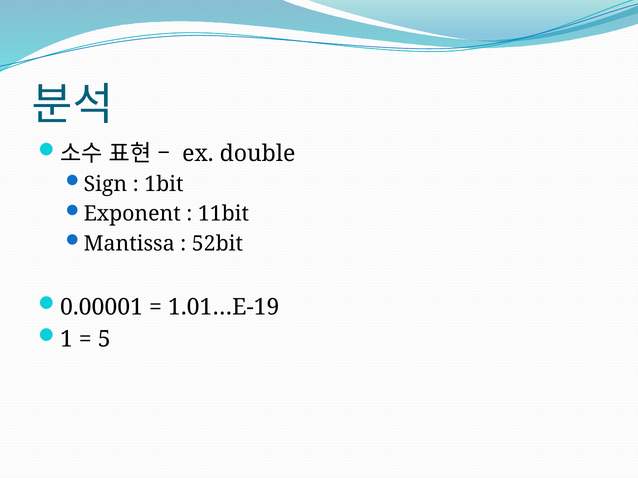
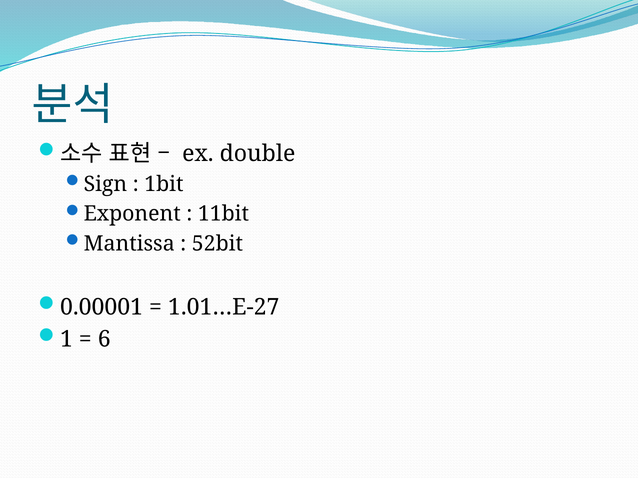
1.01…E-19: 1.01…E-19 -> 1.01…E-27 (224, 307)
5: 5 -> 6 (104, 340)
